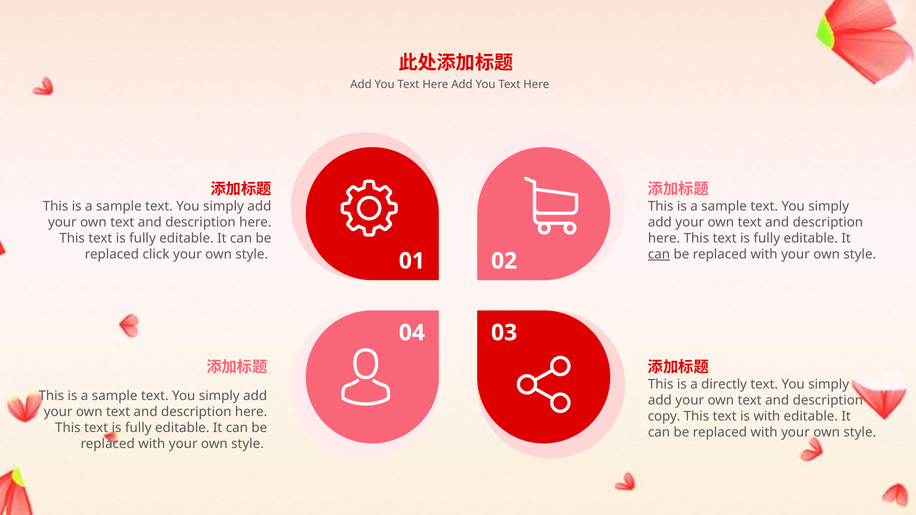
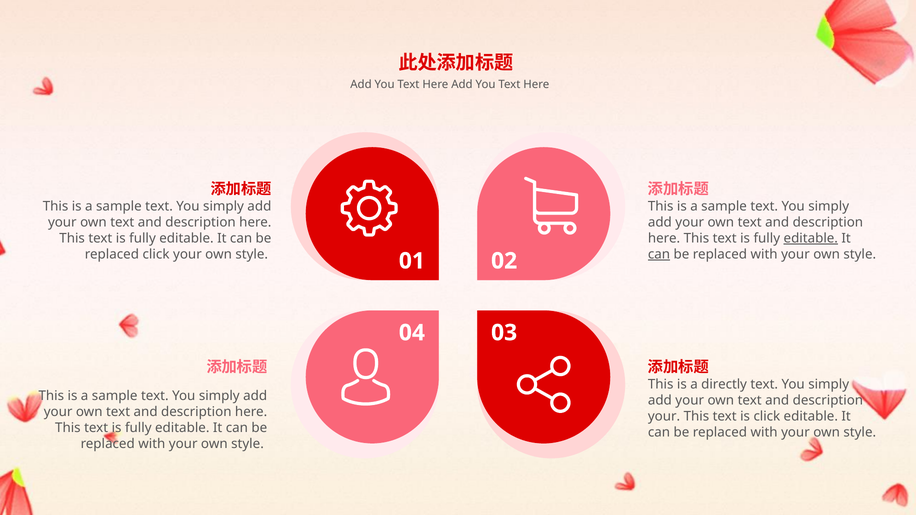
editable underline: none -> present (811, 238)
copy: copy -> your (664, 417)
is with: with -> click (767, 417)
